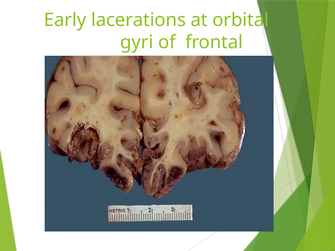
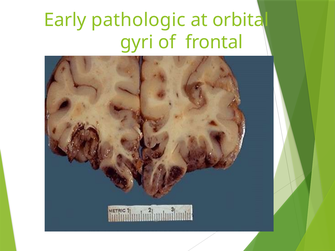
lacerations: lacerations -> pathologic (138, 20)
